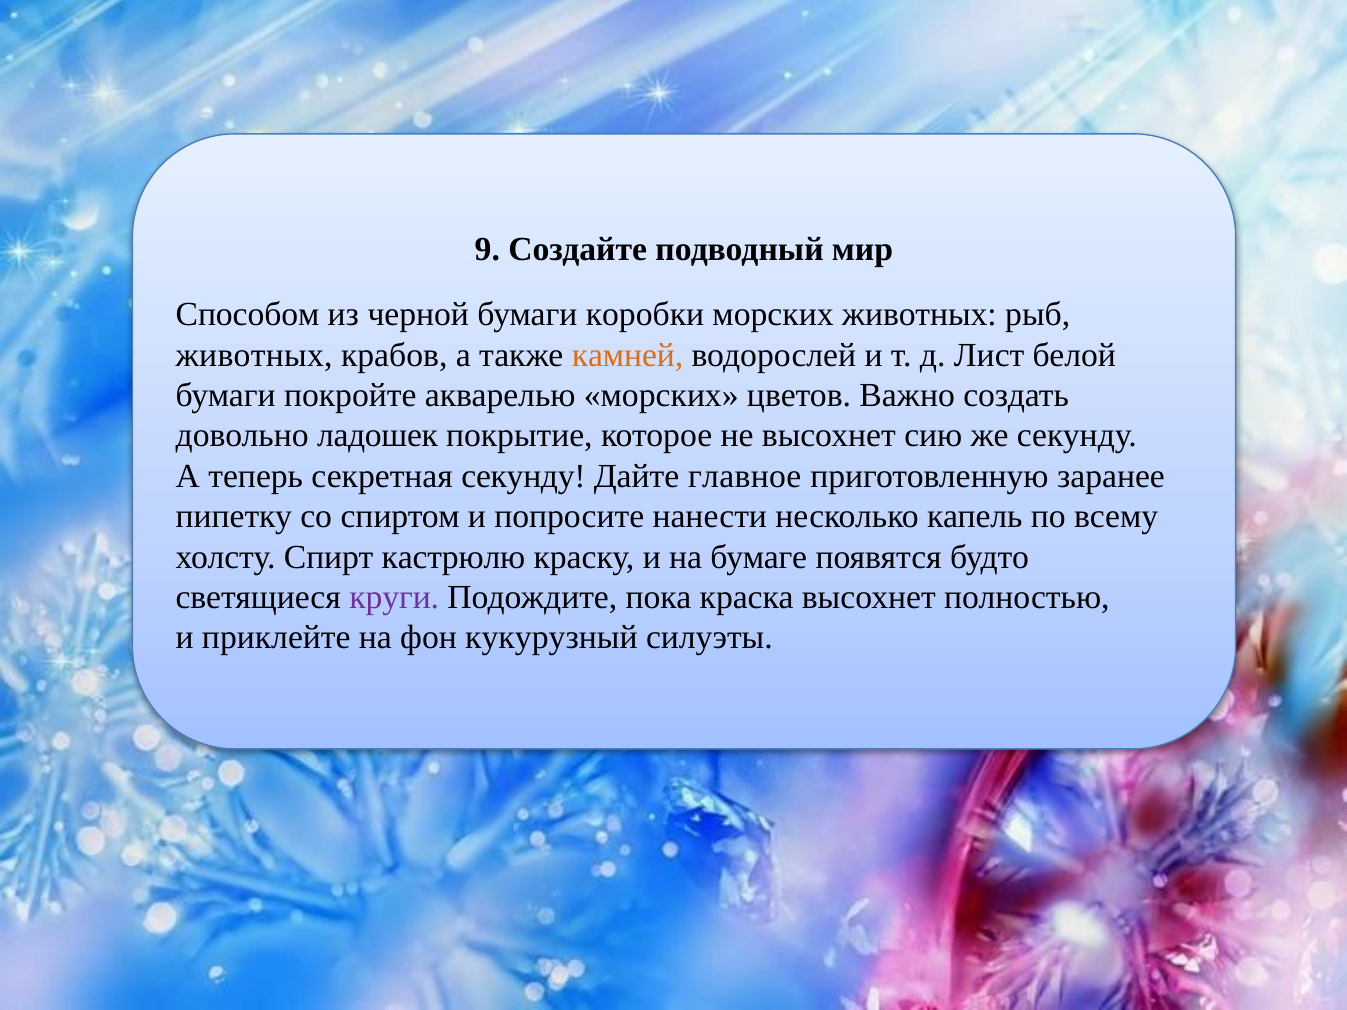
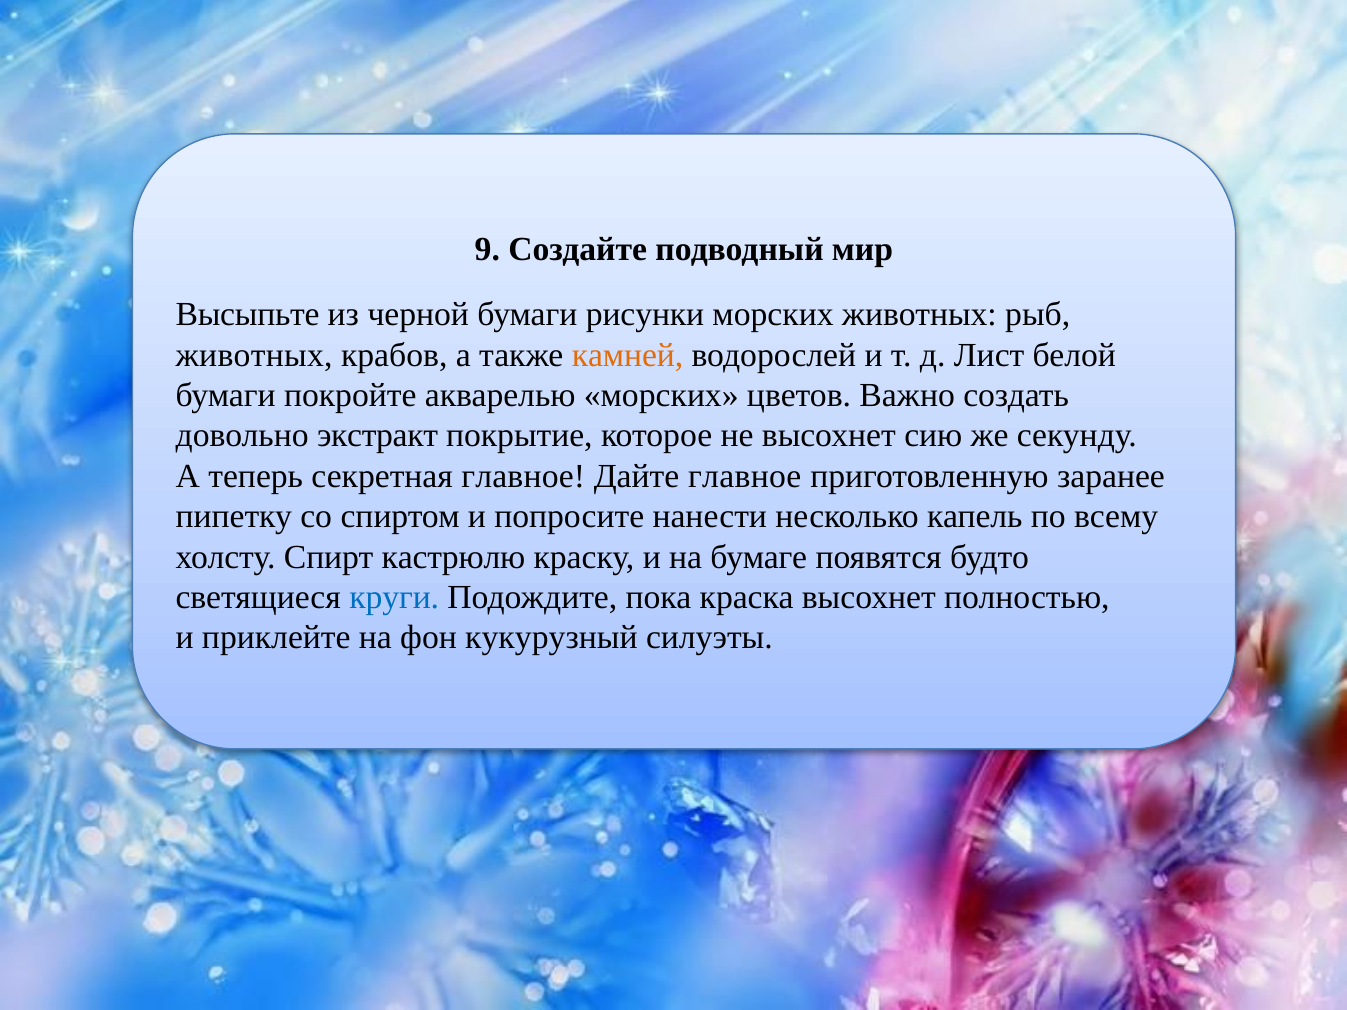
Способом: Способом -> Высыпьте (248, 315)
коробки: коробки -> рисунки (645, 315)
ладошек: ладошек -> экстракт (378, 436)
секретная секунду: секунду -> главное (523, 476)
круги colour: purple -> blue (394, 598)
